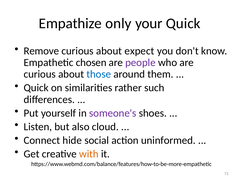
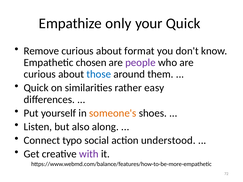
expect: expect -> format (139, 51)
such: such -> easy (154, 88)
someone's colour: purple -> orange (113, 113)
cloud: cloud -> along (105, 127)
hide: hide -> typo (72, 140)
uninformed: uninformed -> understood (168, 140)
with colour: orange -> purple (89, 154)
